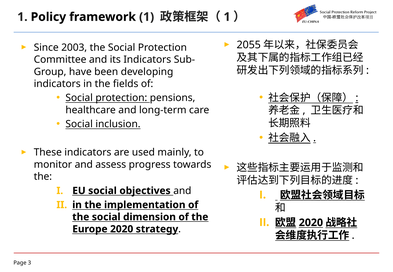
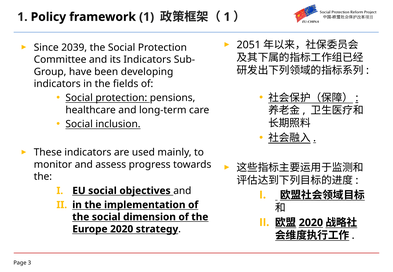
2055: 2055 -> 2051 (249, 45)
2003: 2003 -> 2039 (74, 47)
